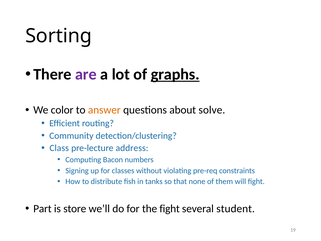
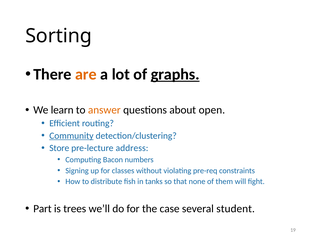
are colour: purple -> orange (86, 74)
color: color -> learn (62, 110)
solve: solve -> open (212, 110)
Community underline: none -> present (71, 136)
Class: Class -> Store (59, 148)
store: store -> trees (75, 208)
the fight: fight -> case (170, 208)
